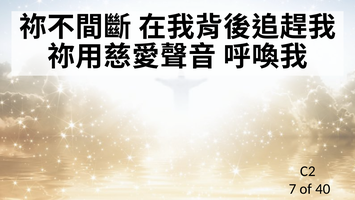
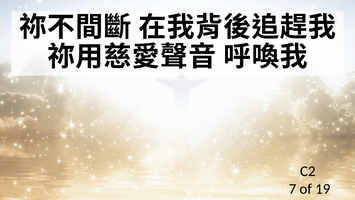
40: 40 -> 19 (323, 189)
